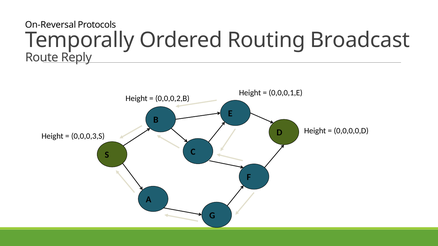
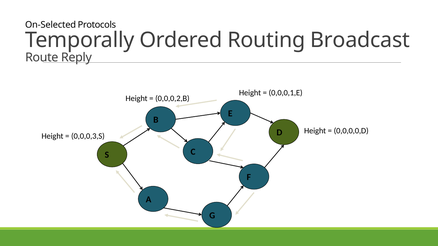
On-Reversal: On-Reversal -> On-Selected (51, 25)
